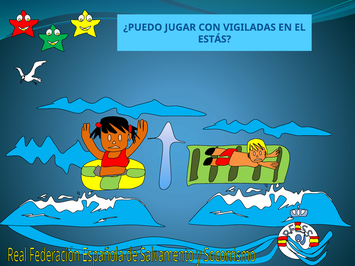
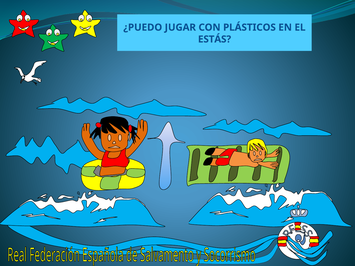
VIGILADAS: VIGILADAS -> PLÁSTICOS (249, 27)
